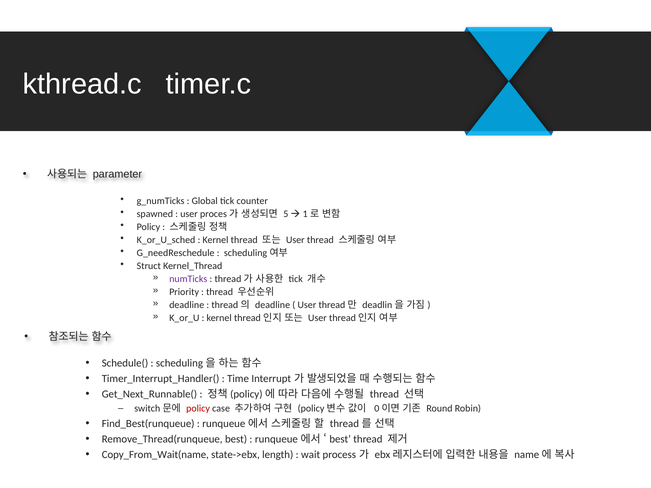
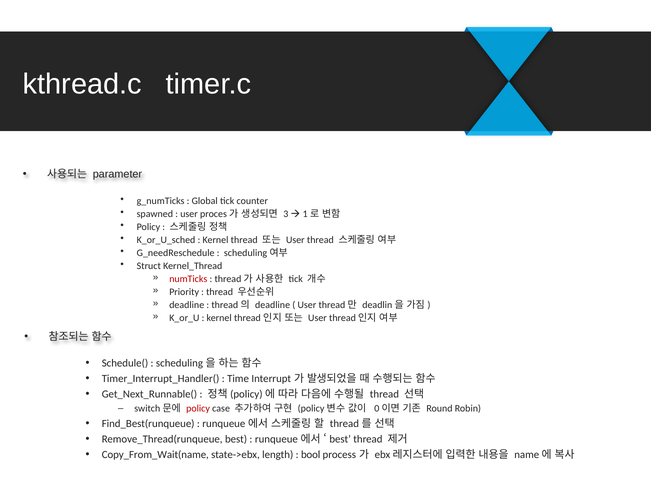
5: 5 -> 3 (286, 214)
numTicks colour: purple -> red (188, 279)
wait: wait -> bool (311, 455)
